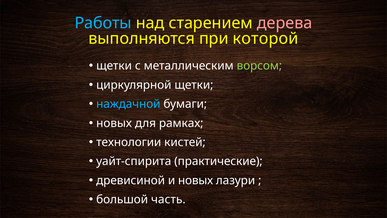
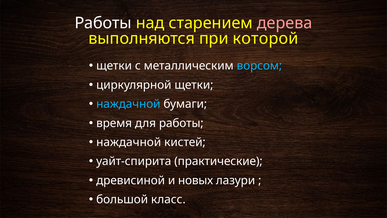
Работы colour: light blue -> white (103, 23)
ворсом colour: light green -> light blue (259, 66)
новых: новых -> время (114, 123)
для рамках: рамках -> работы (181, 123)
технологии: технологии -> наждачной (129, 142)
часть: часть -> класс (168, 199)
